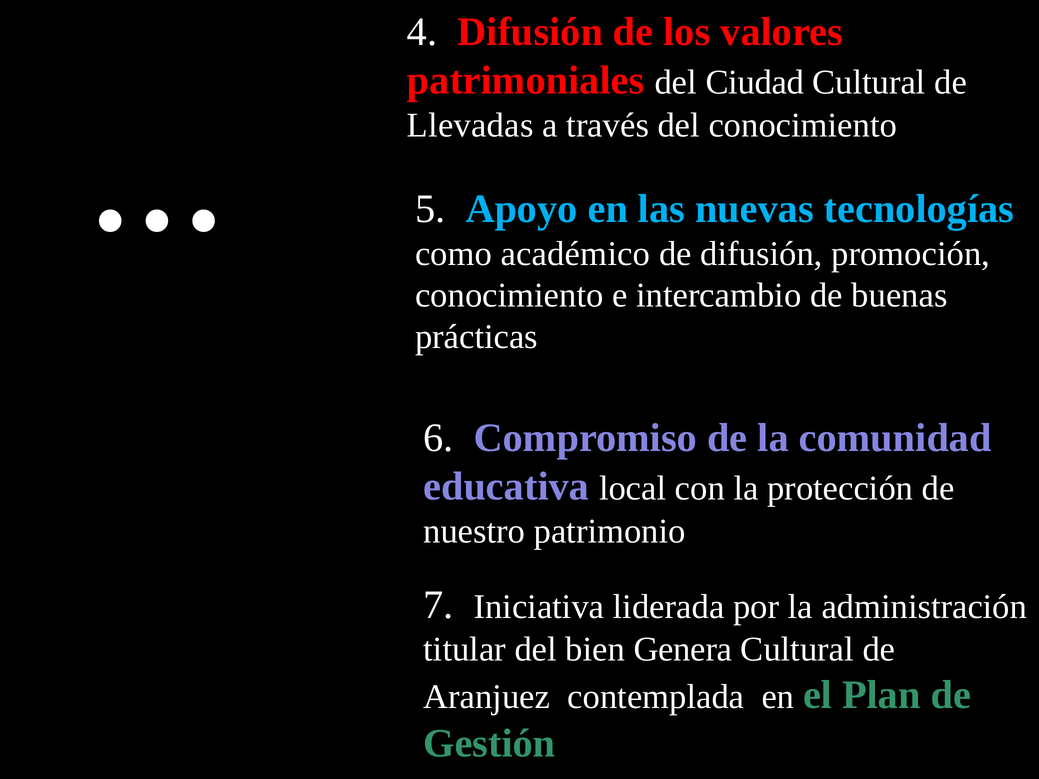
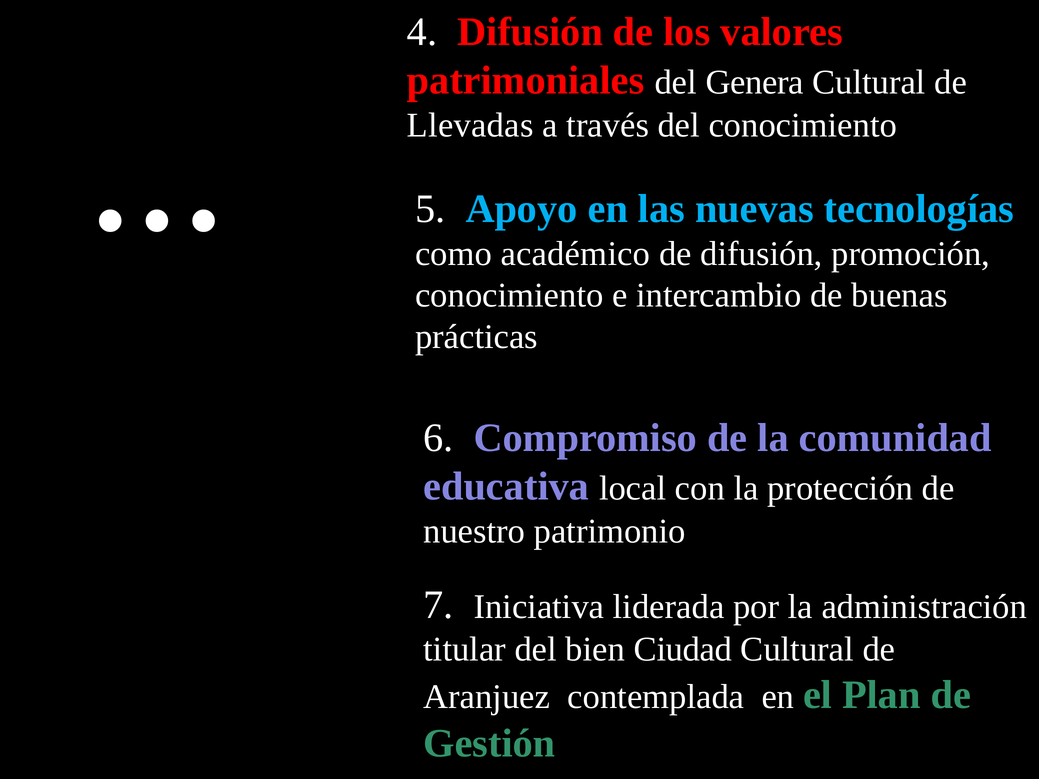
Ciudad: Ciudad -> Genera (755, 83)
Genera: Genera -> Ciudad (683, 650)
